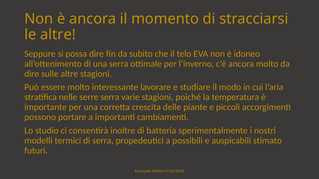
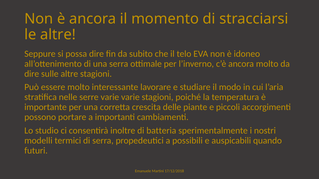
serre serra: serra -> varie (110, 97)
stimato: stimato -> quando (268, 141)
